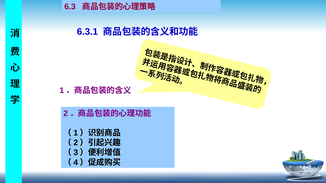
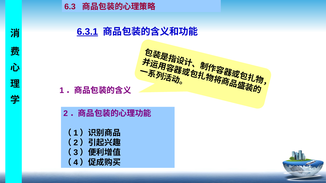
6.3.1 underline: none -> present (87, 32)
